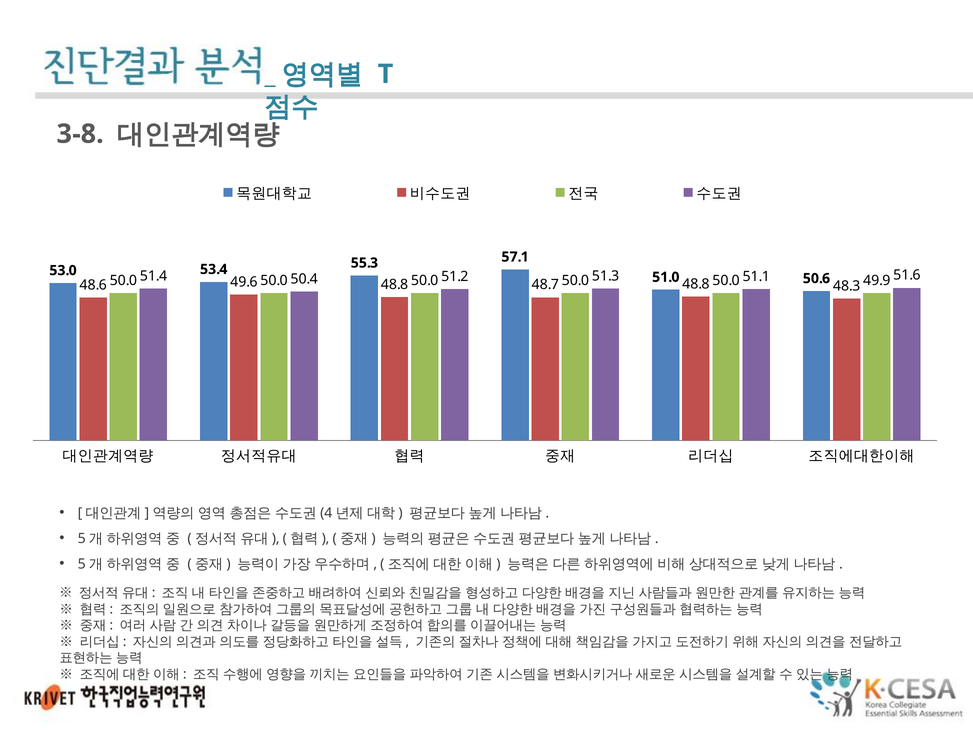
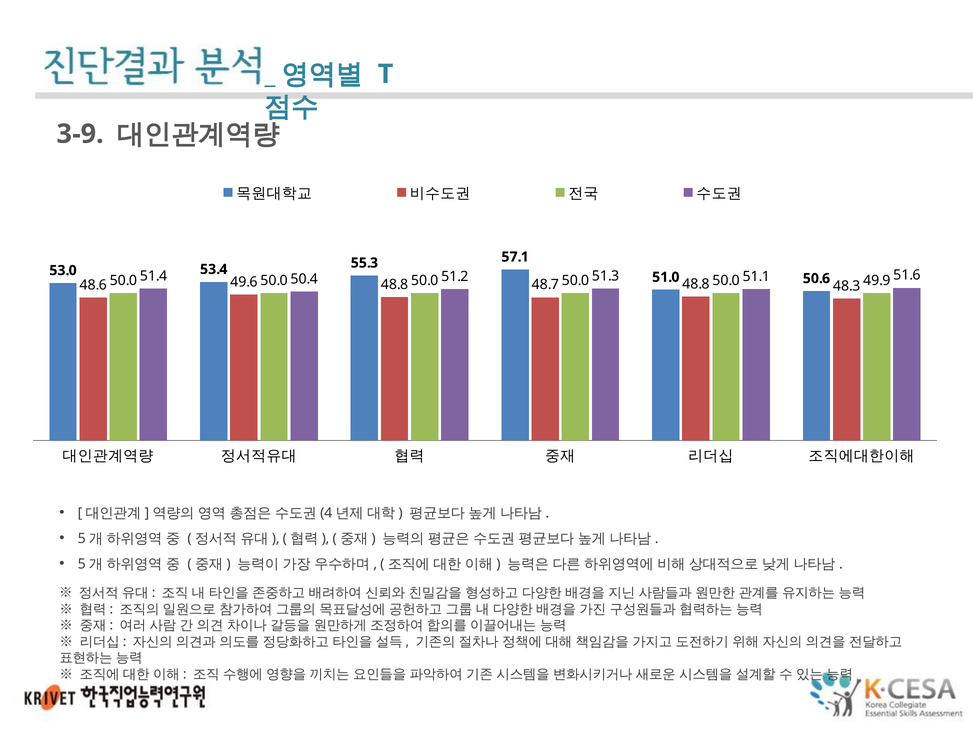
3-8: 3-8 -> 3-9 (80, 134)
